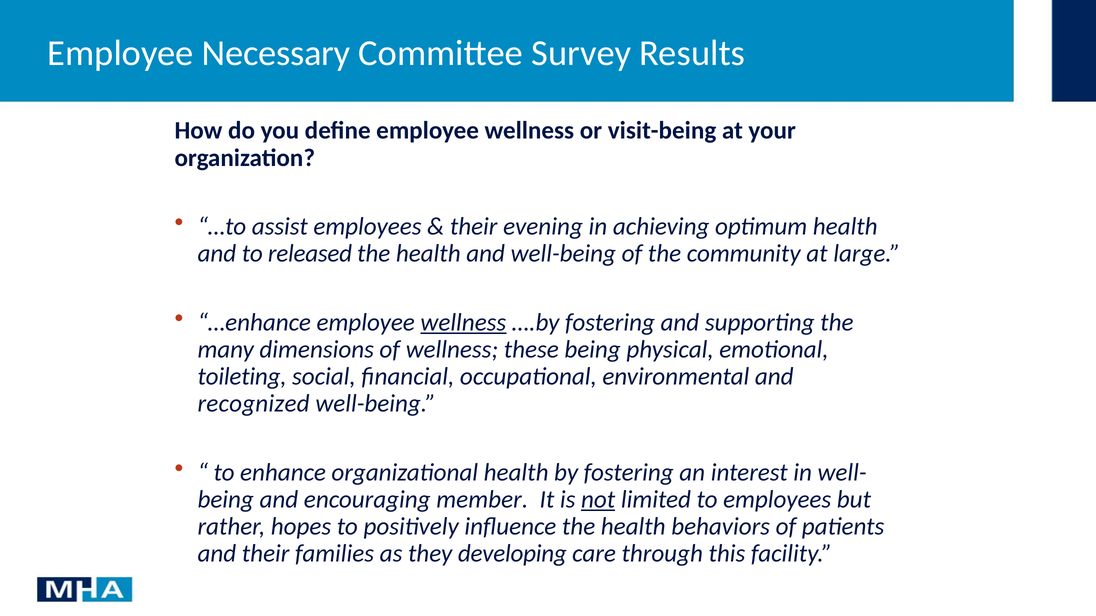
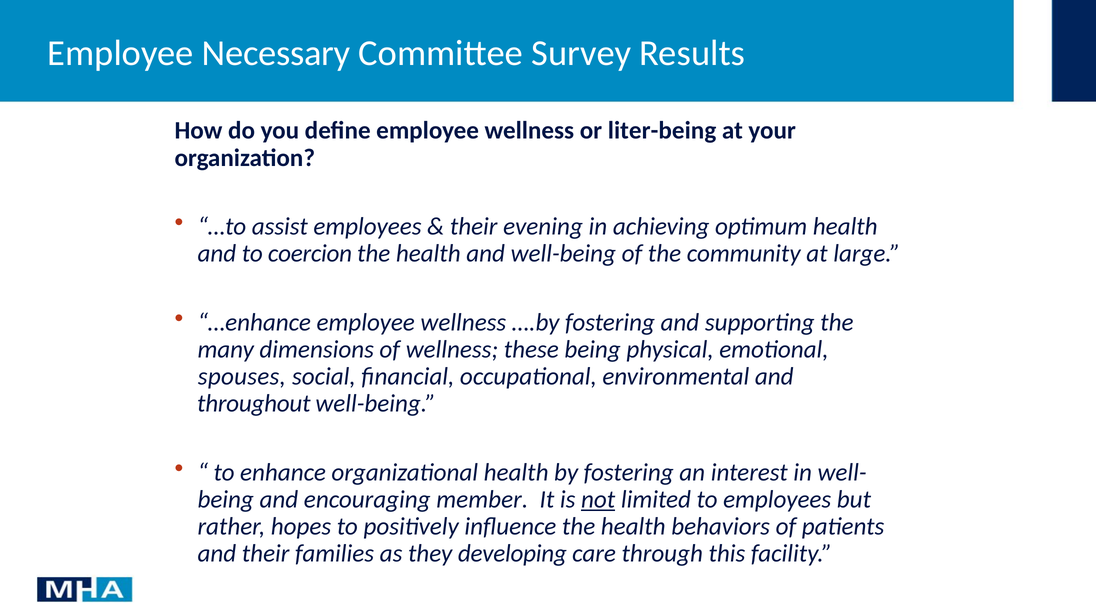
visit-being: visit-being -> liter-being (662, 131)
released: released -> coercion (310, 254)
wellness underline: present -> none (463, 323)
toileting: toileting -> spouses (242, 377)
recognized: recognized -> throughout (254, 404)
